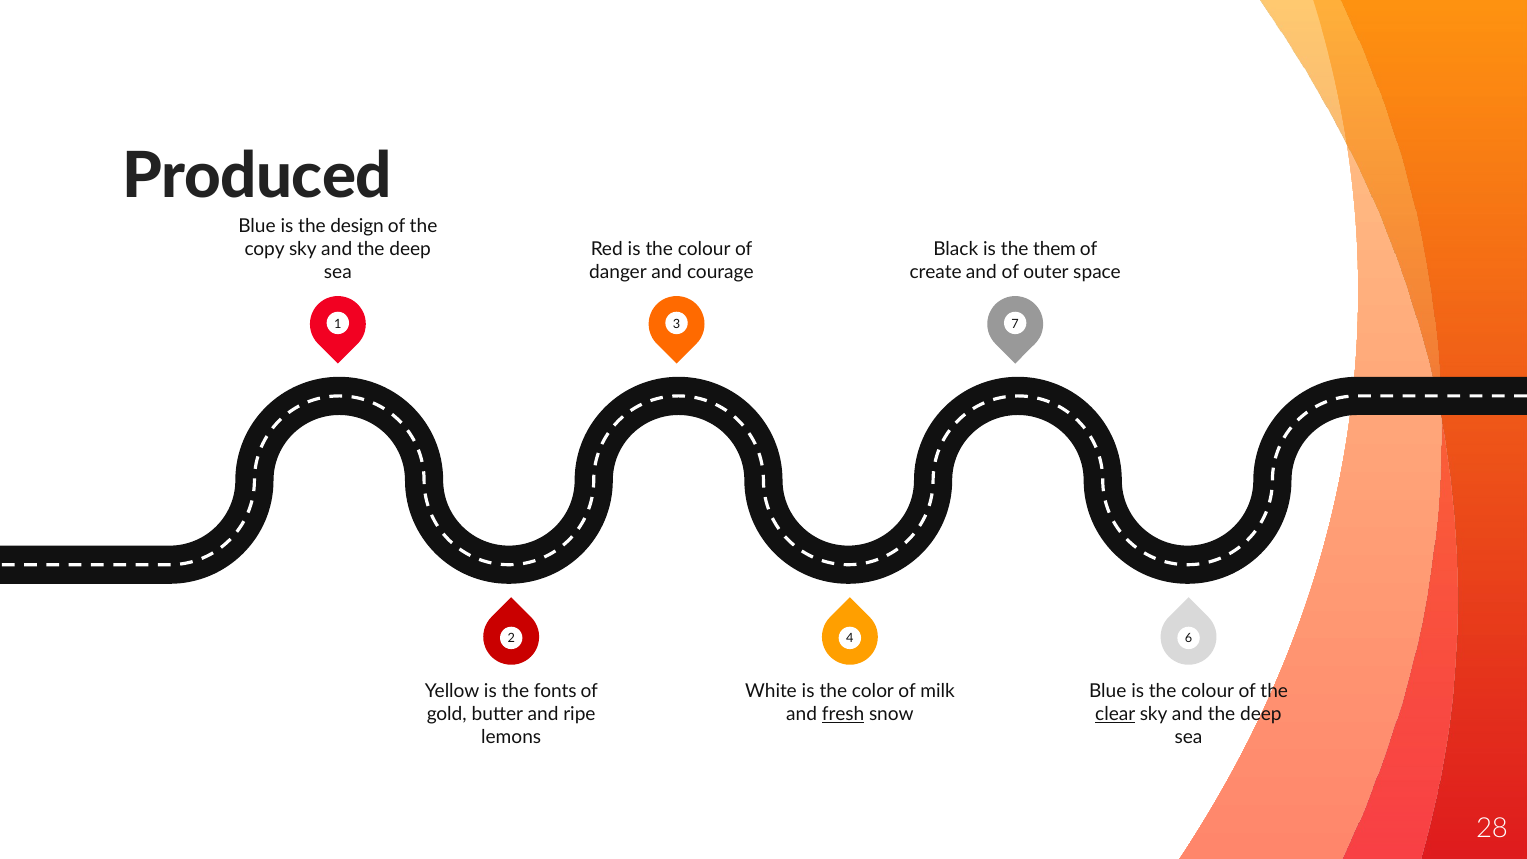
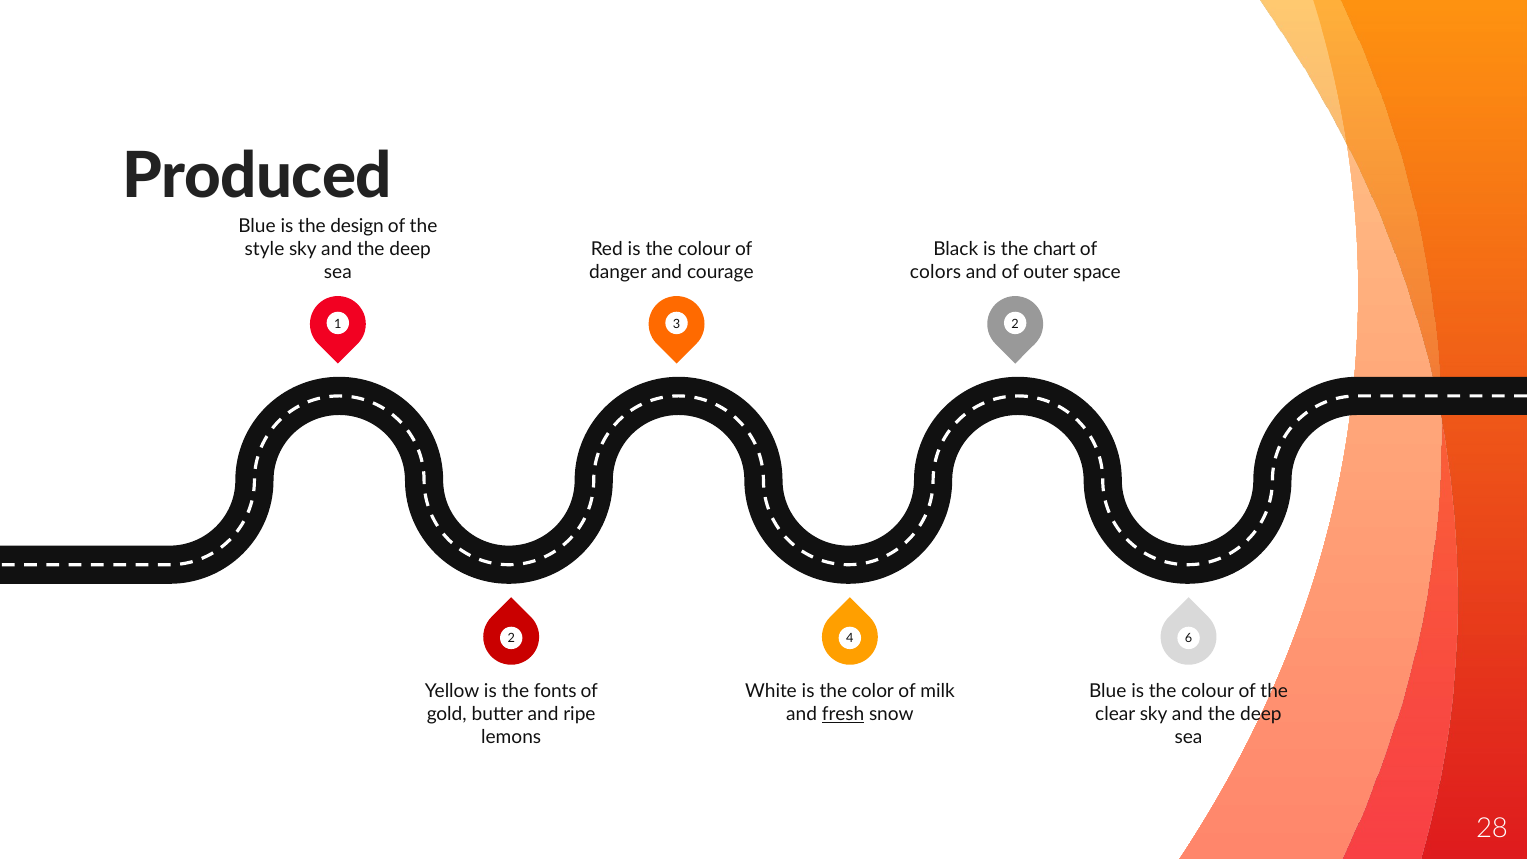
copy: copy -> style (264, 249)
them: them -> chart (1055, 249)
create: create -> colors (936, 272)
3 7: 7 -> 2 (1015, 324)
clear underline: present -> none (1115, 714)
